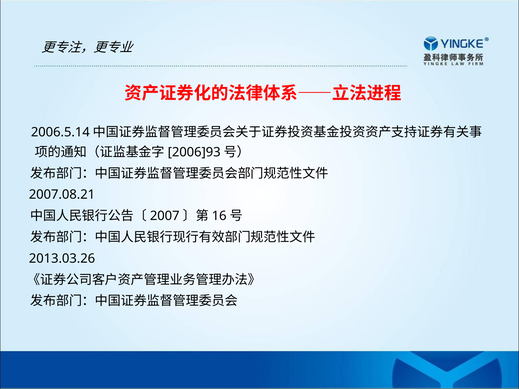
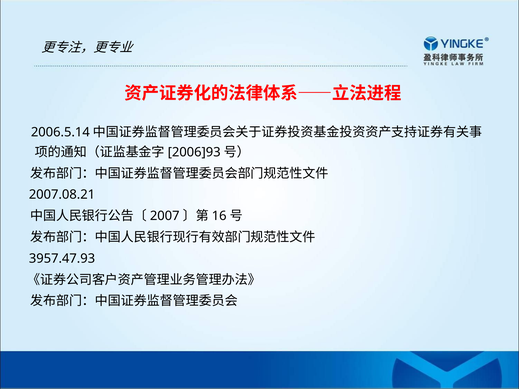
2013.03.26: 2013.03.26 -> 3957.47.93 (62, 259)
